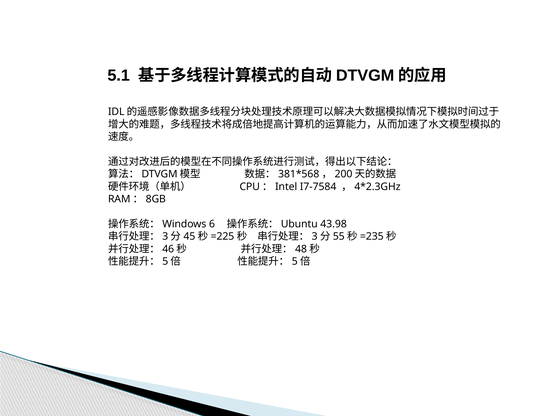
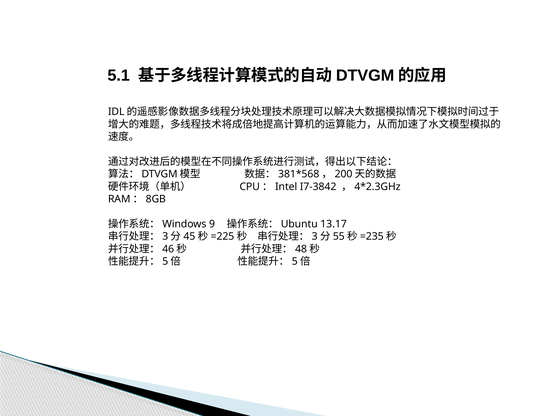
I7-7584: I7-7584 -> I7-3842 (318, 186)
6: 6 -> 9 (212, 224)
43.98: 43.98 -> 13.17 (334, 224)
